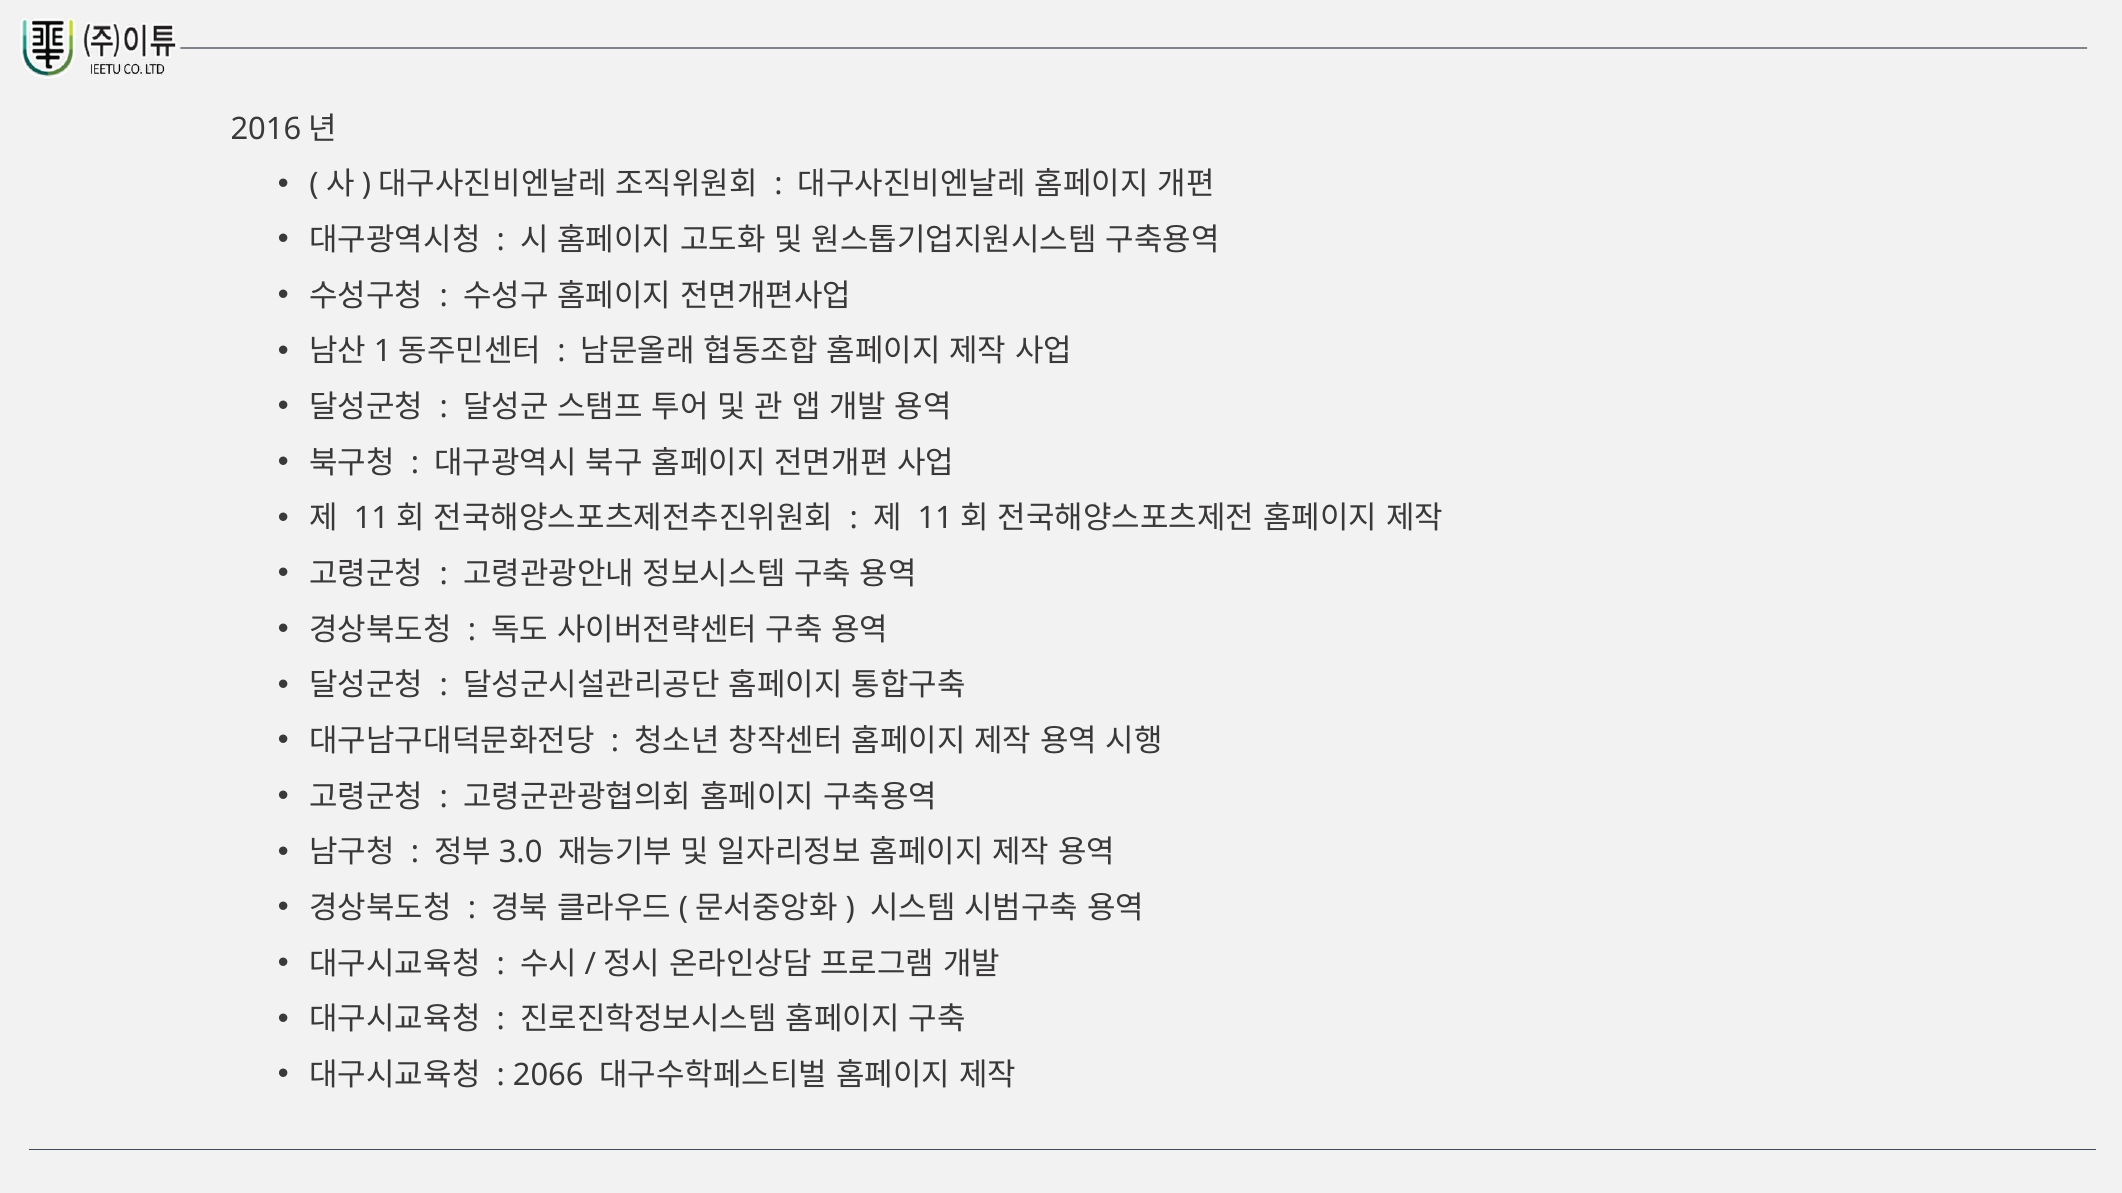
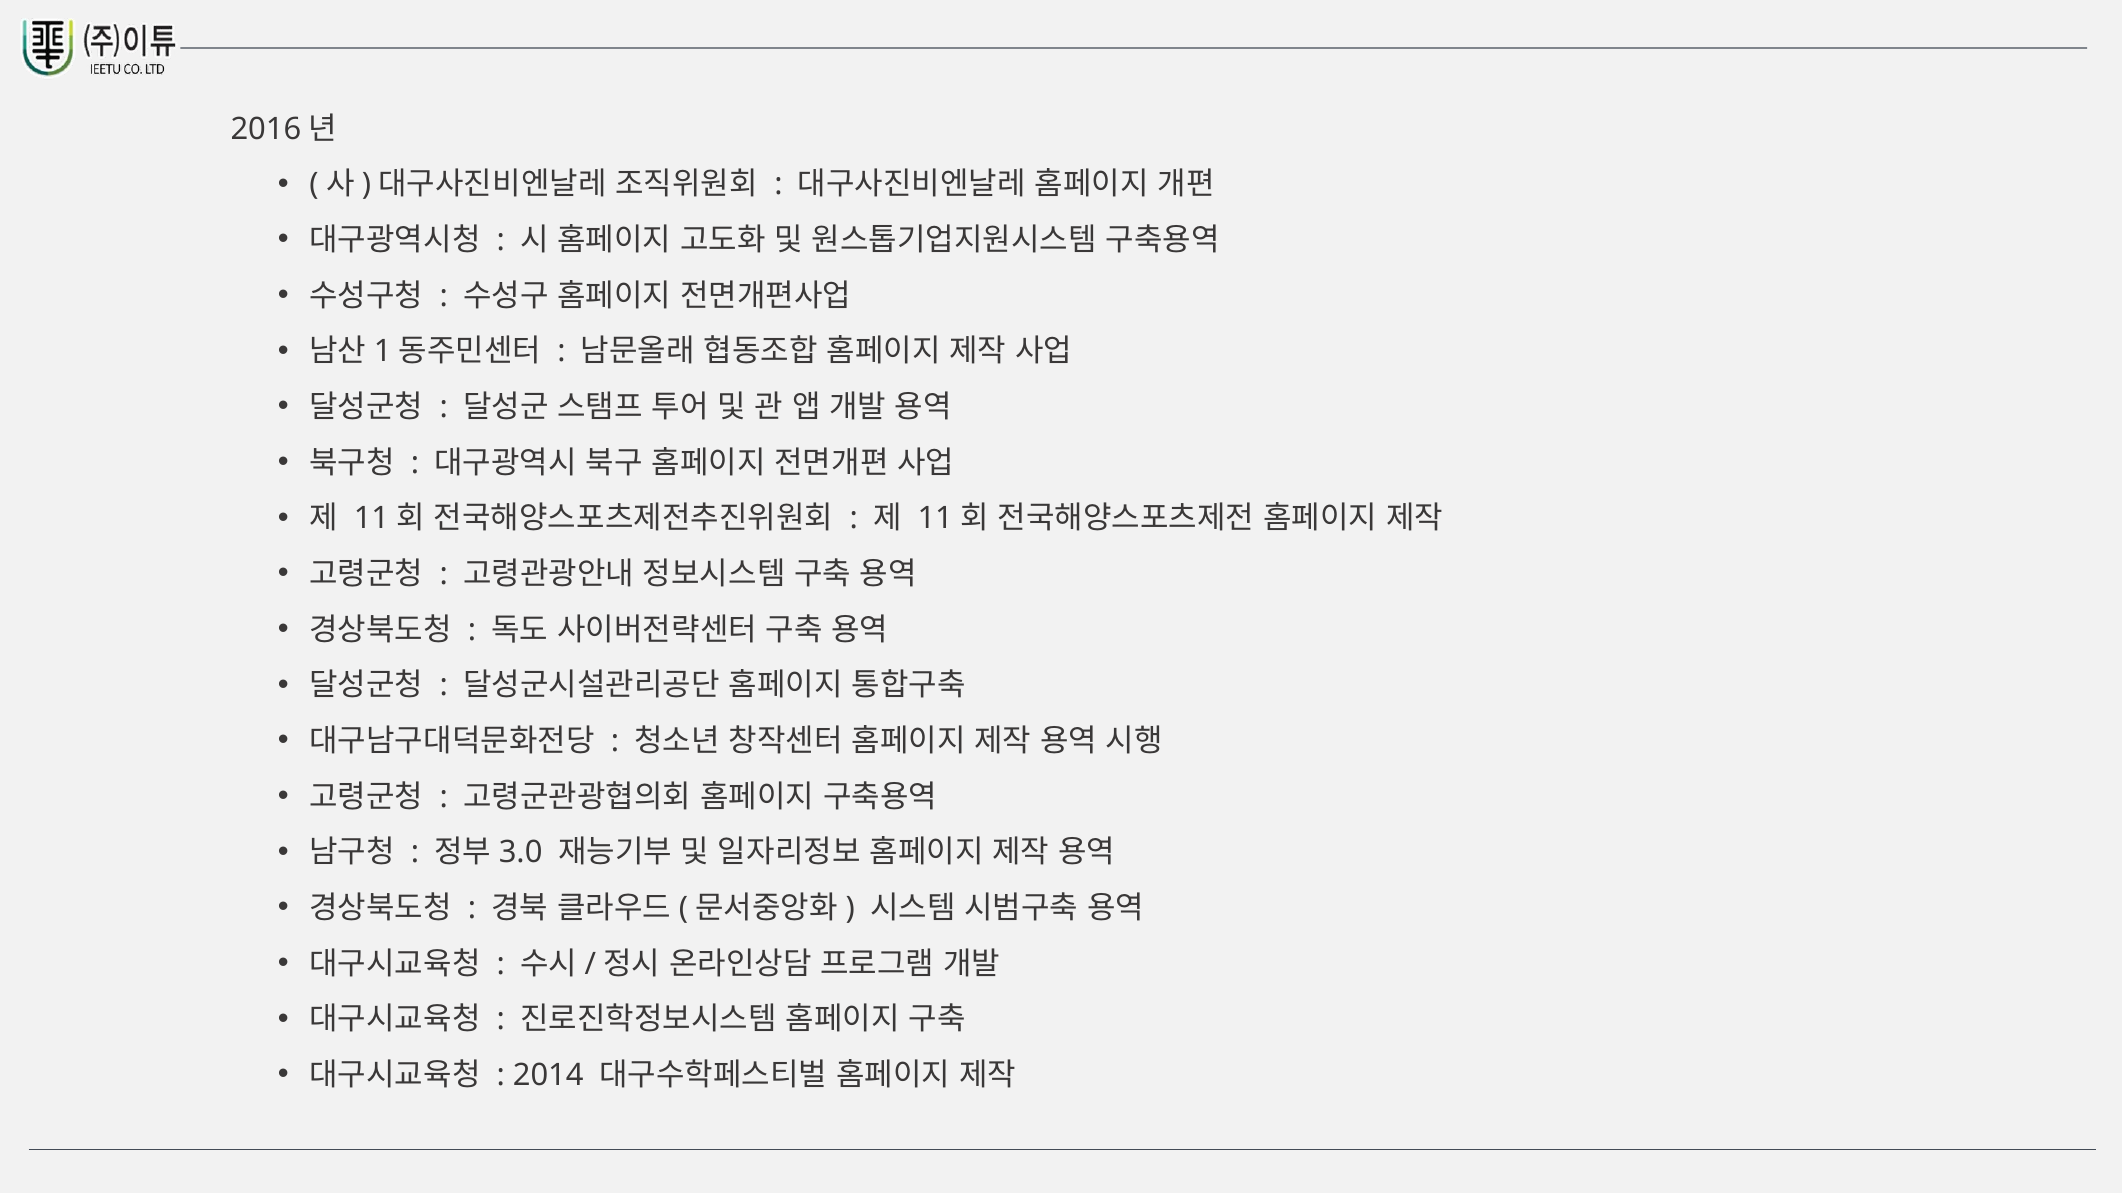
2066: 2066 -> 2014 (548, 1076)
